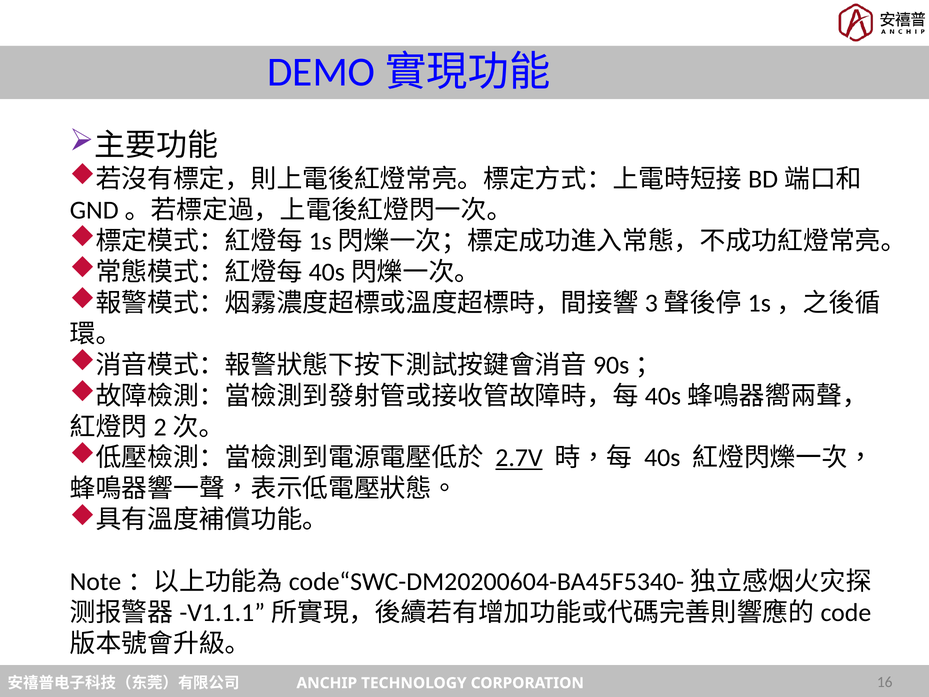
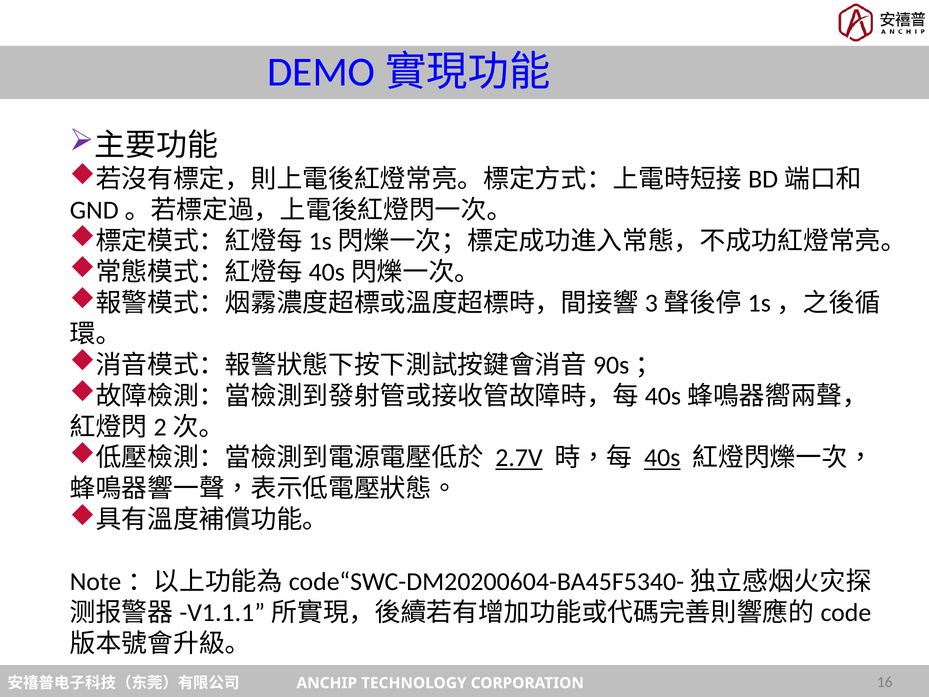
40s underline: none -> present (662, 458)
